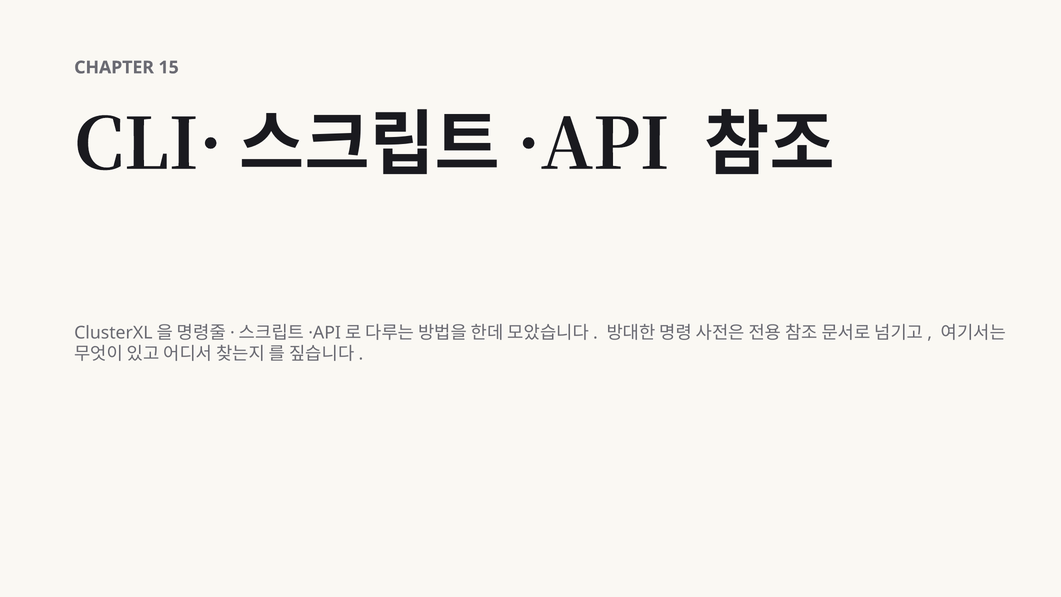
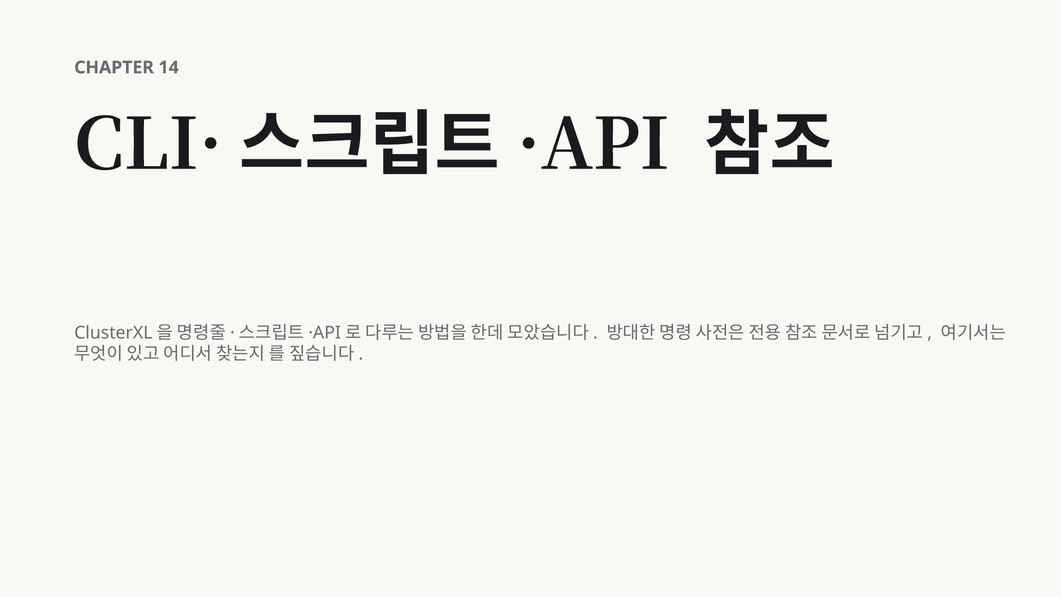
15: 15 -> 14 (169, 67)
